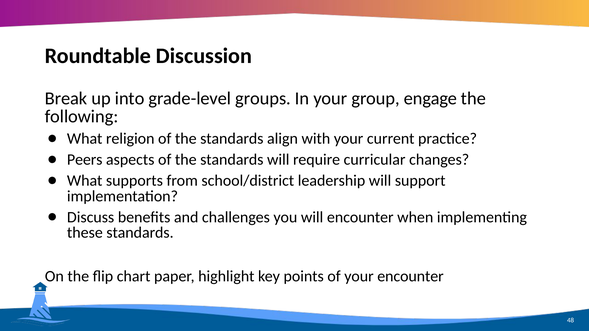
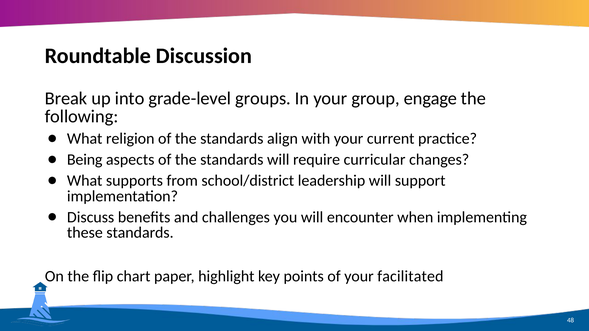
Peers: Peers -> Being (85, 160)
your encounter: encounter -> facilitated (410, 277)
